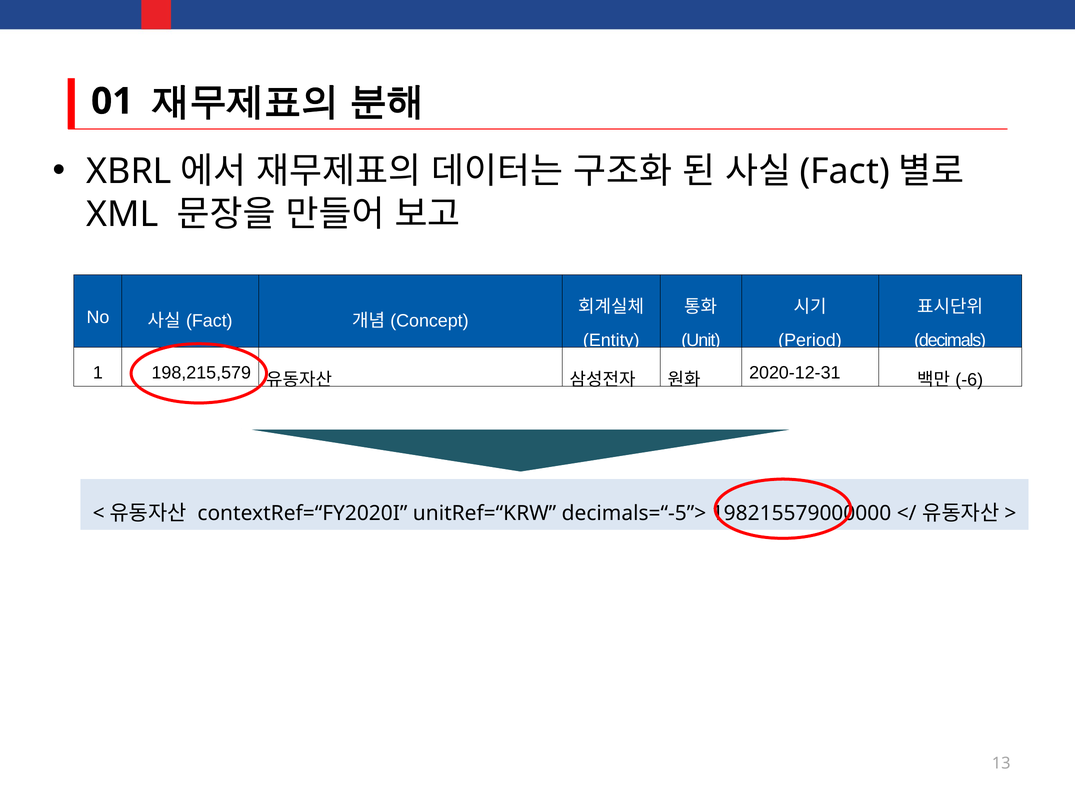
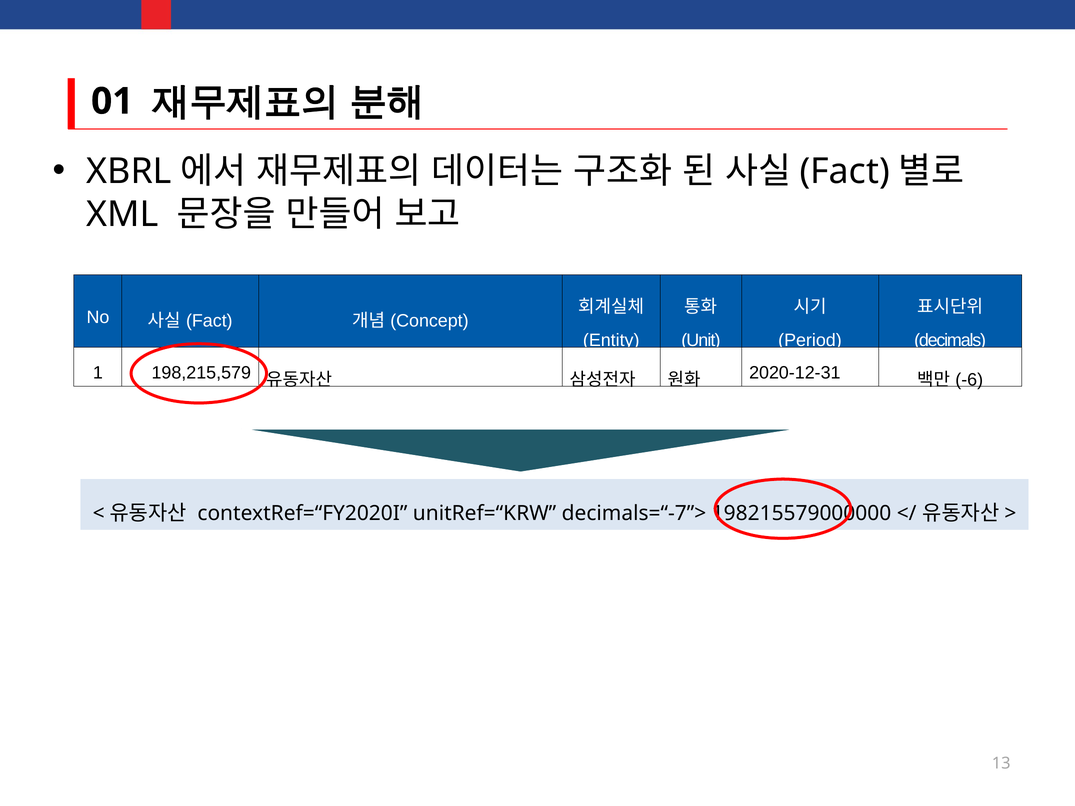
decimals=“-5”>: decimals=“-5”> -> decimals=“-7”> (634, 514)
